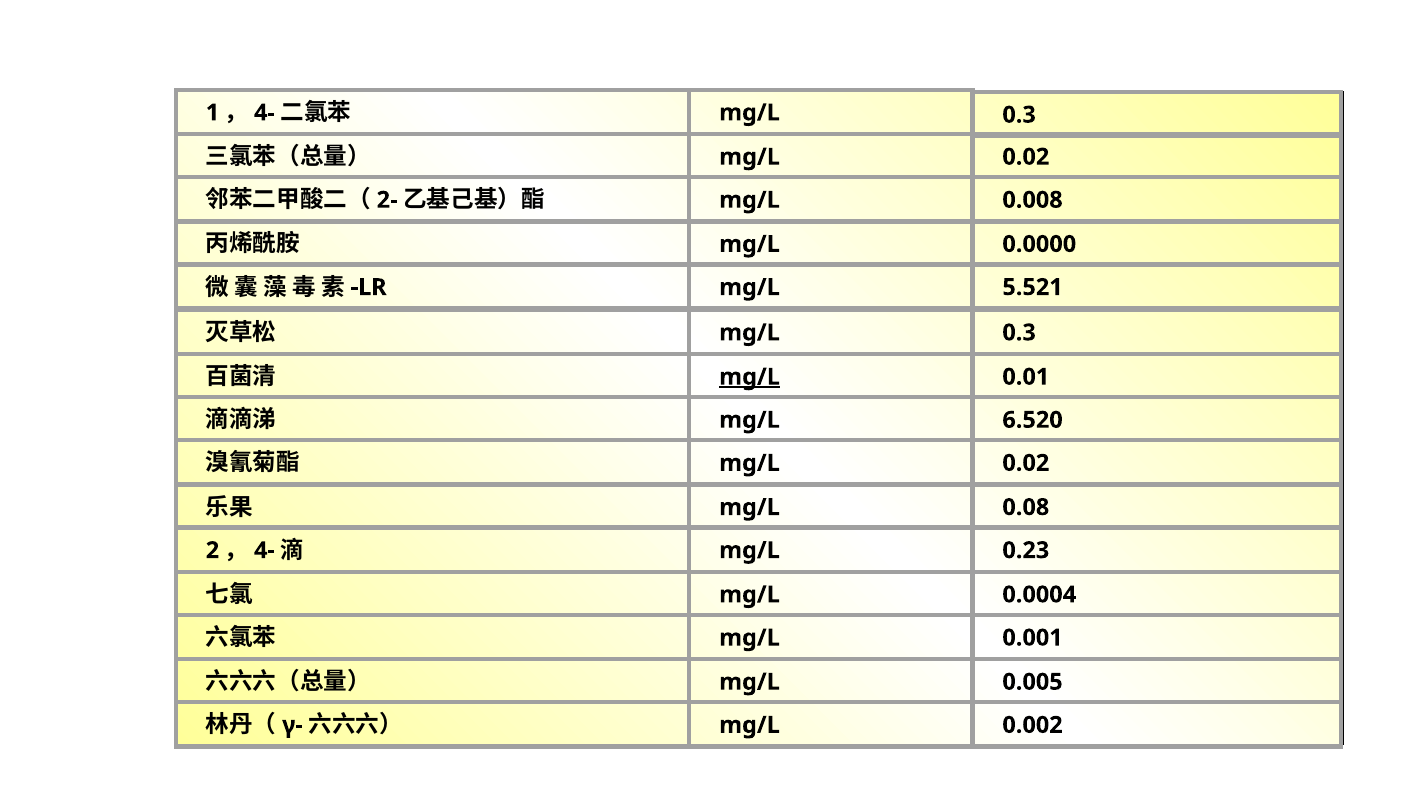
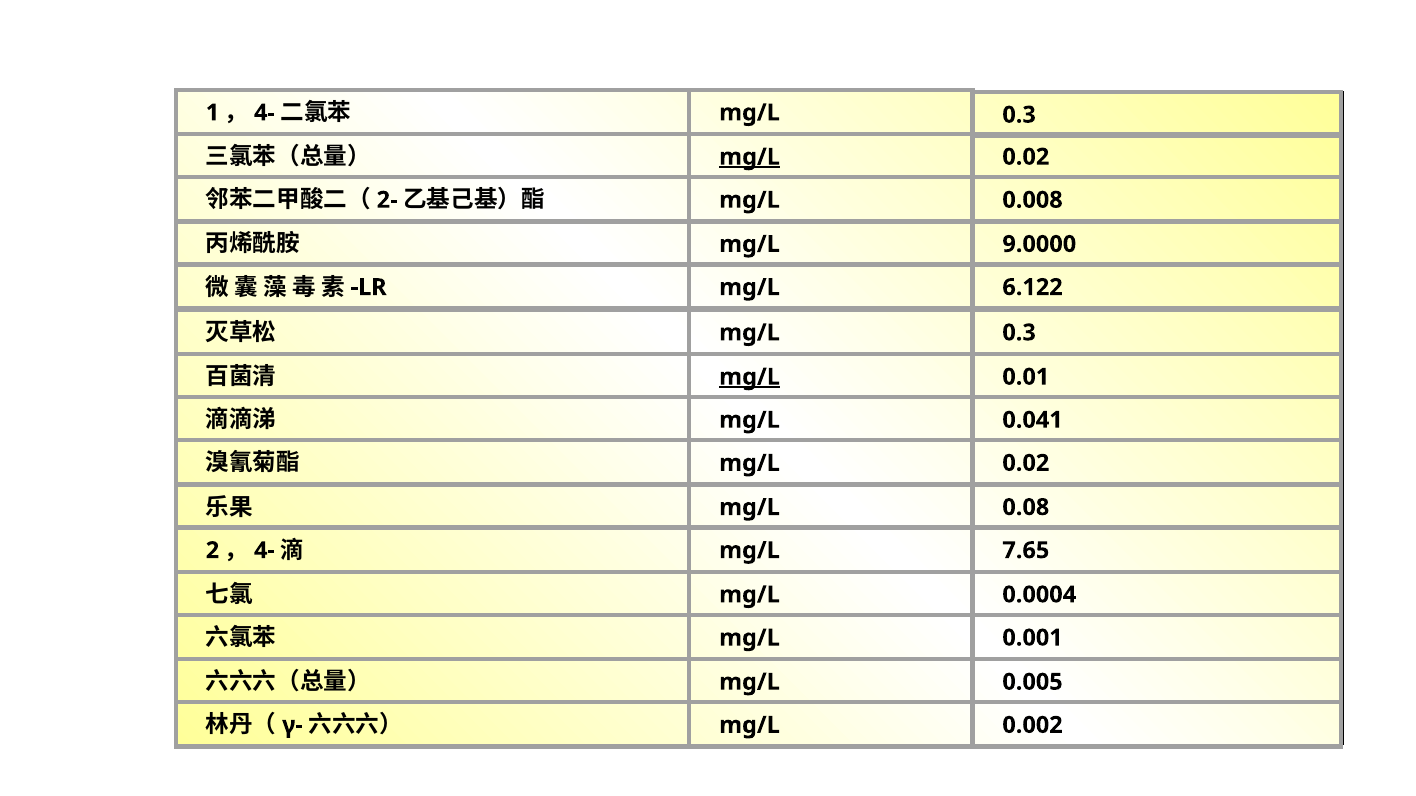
mg/L underline: none -> present (750, 157)
0.0000: 0.0000 -> 9.0000 (1039, 244)
5.521: 5.521 -> 6.122 (1033, 287)
6.520: 6.520 -> 0.041 (1033, 420)
0.23: 0.23 -> 7.65 (1026, 551)
